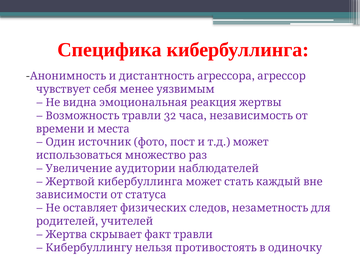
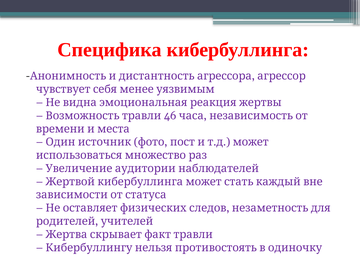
32: 32 -> 46 (170, 116)
